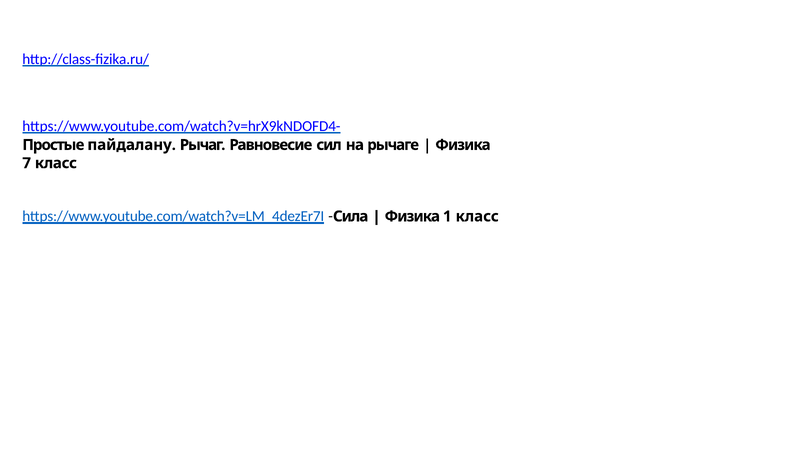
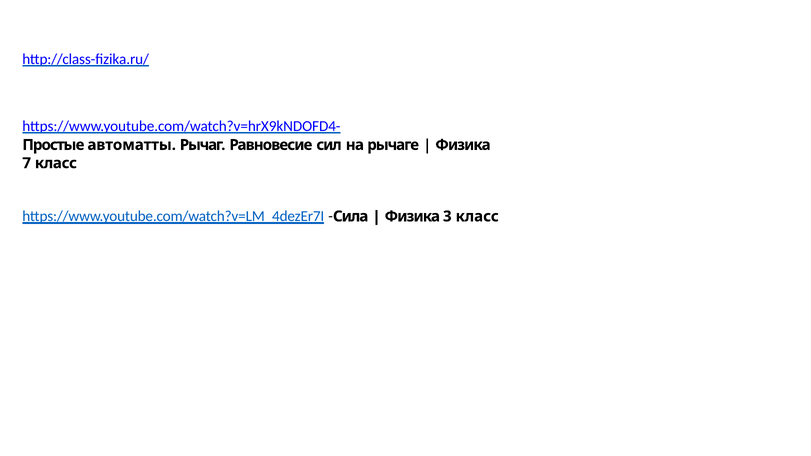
пайдалану: пайдалану -> автоматты (132, 145)
1: 1 -> 3 (447, 216)
